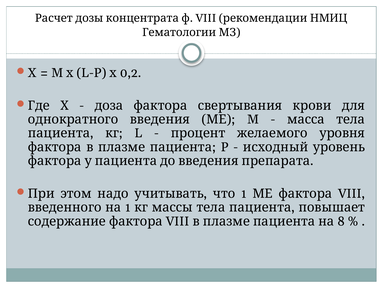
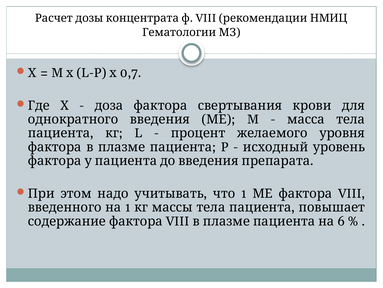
0,2: 0,2 -> 0,7 (131, 73)
8: 8 -> 6 (341, 221)
